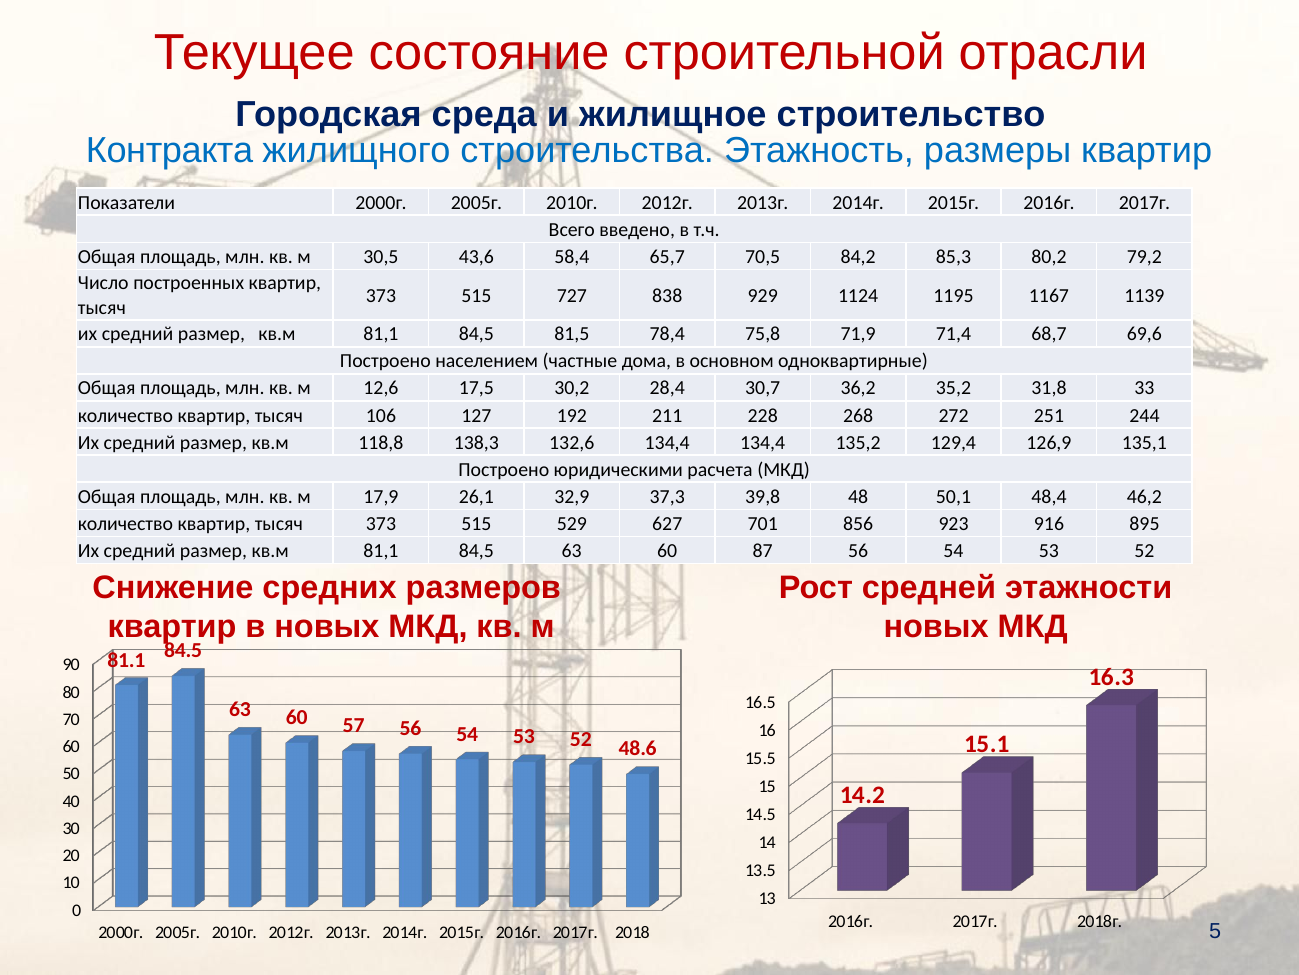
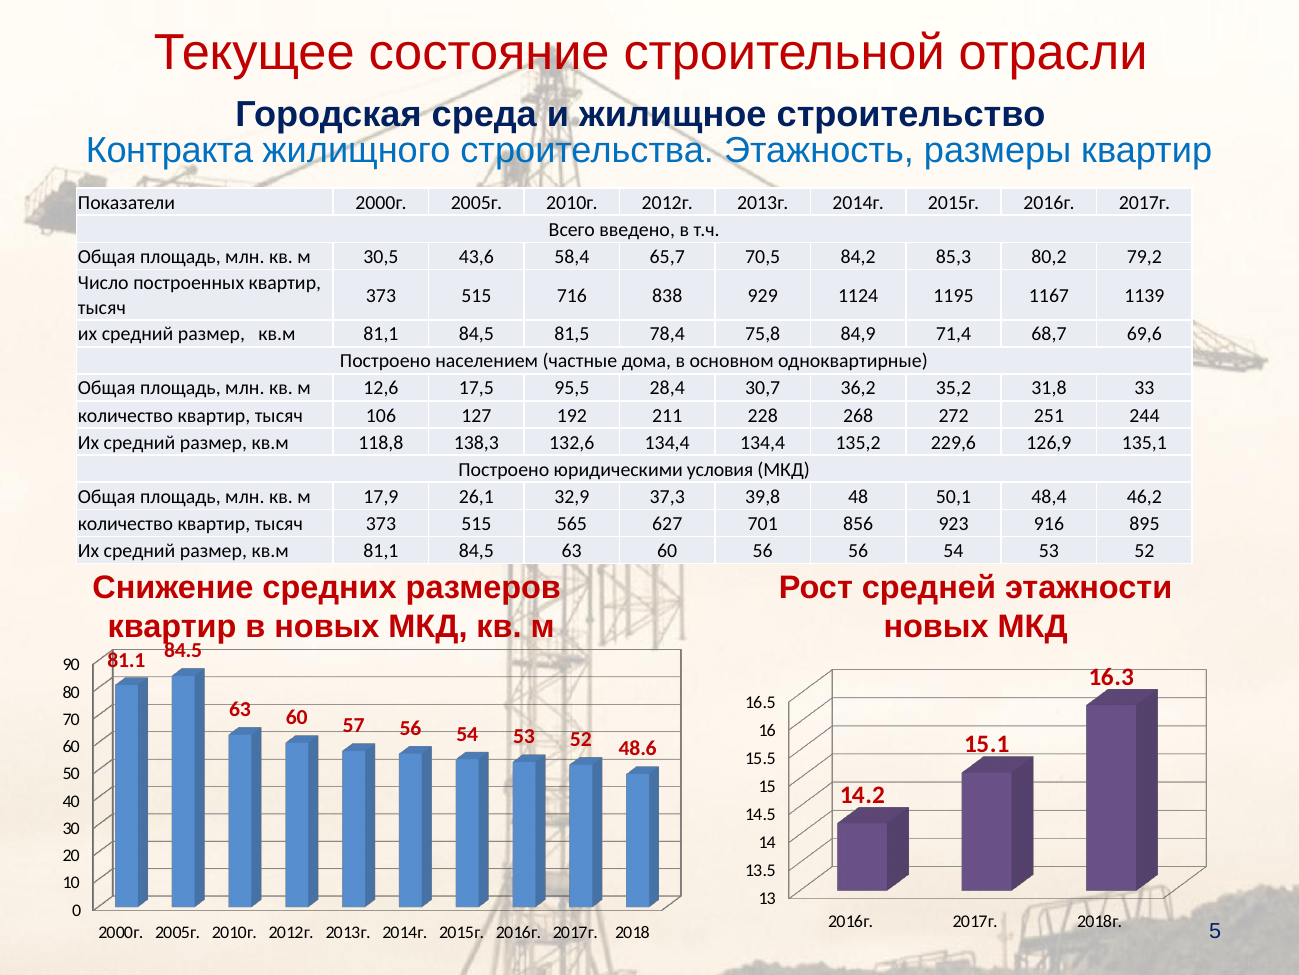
727: 727 -> 716 (572, 295)
71,9: 71,9 -> 84,9 (858, 334)
30,2: 30,2 -> 95,5 (572, 388)
129,4: 129,4 -> 229,6 (953, 442)
расчета: расчета -> условия (720, 470)
529: 529 -> 565 (572, 523)
60 87: 87 -> 56 (763, 550)
